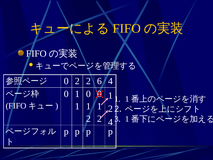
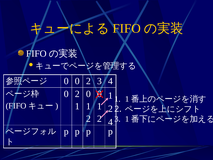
0 2: 2 -> 0 (77, 81)
2 6: 6 -> 3 (99, 81)
1: 1 -> 2 (77, 94)
